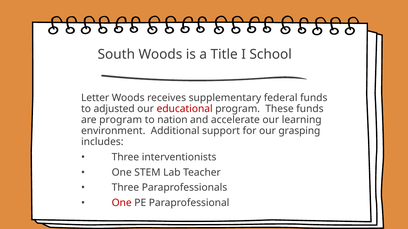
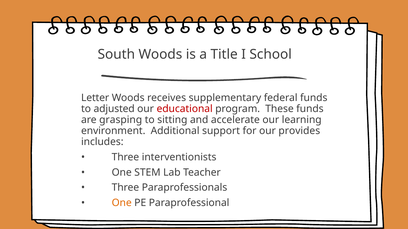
are program: program -> grasping (121, 120)
nation: nation -> sitting (172, 120)
grasping: grasping -> provides (299, 131)
One colour: red -> orange (122, 203)
